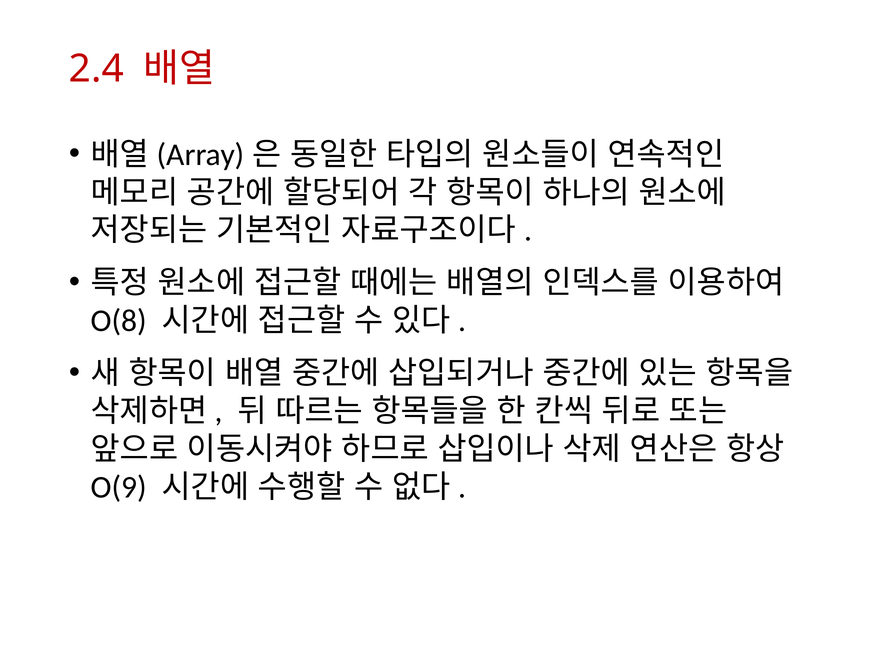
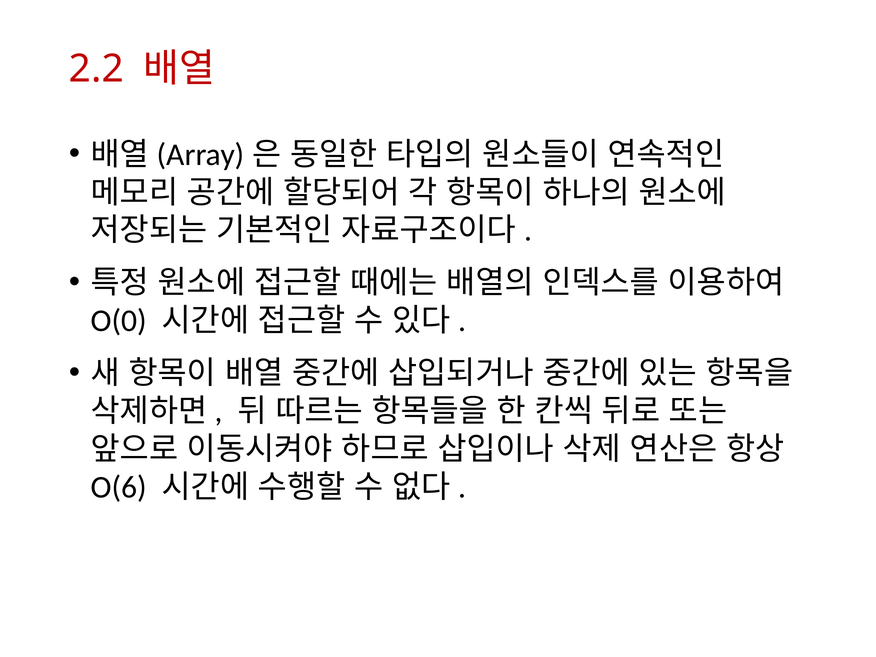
2.4: 2.4 -> 2.2 (96, 69)
O(8: O(8 -> O(0 (119, 321)
O(9: O(9 -> O(6 (119, 487)
